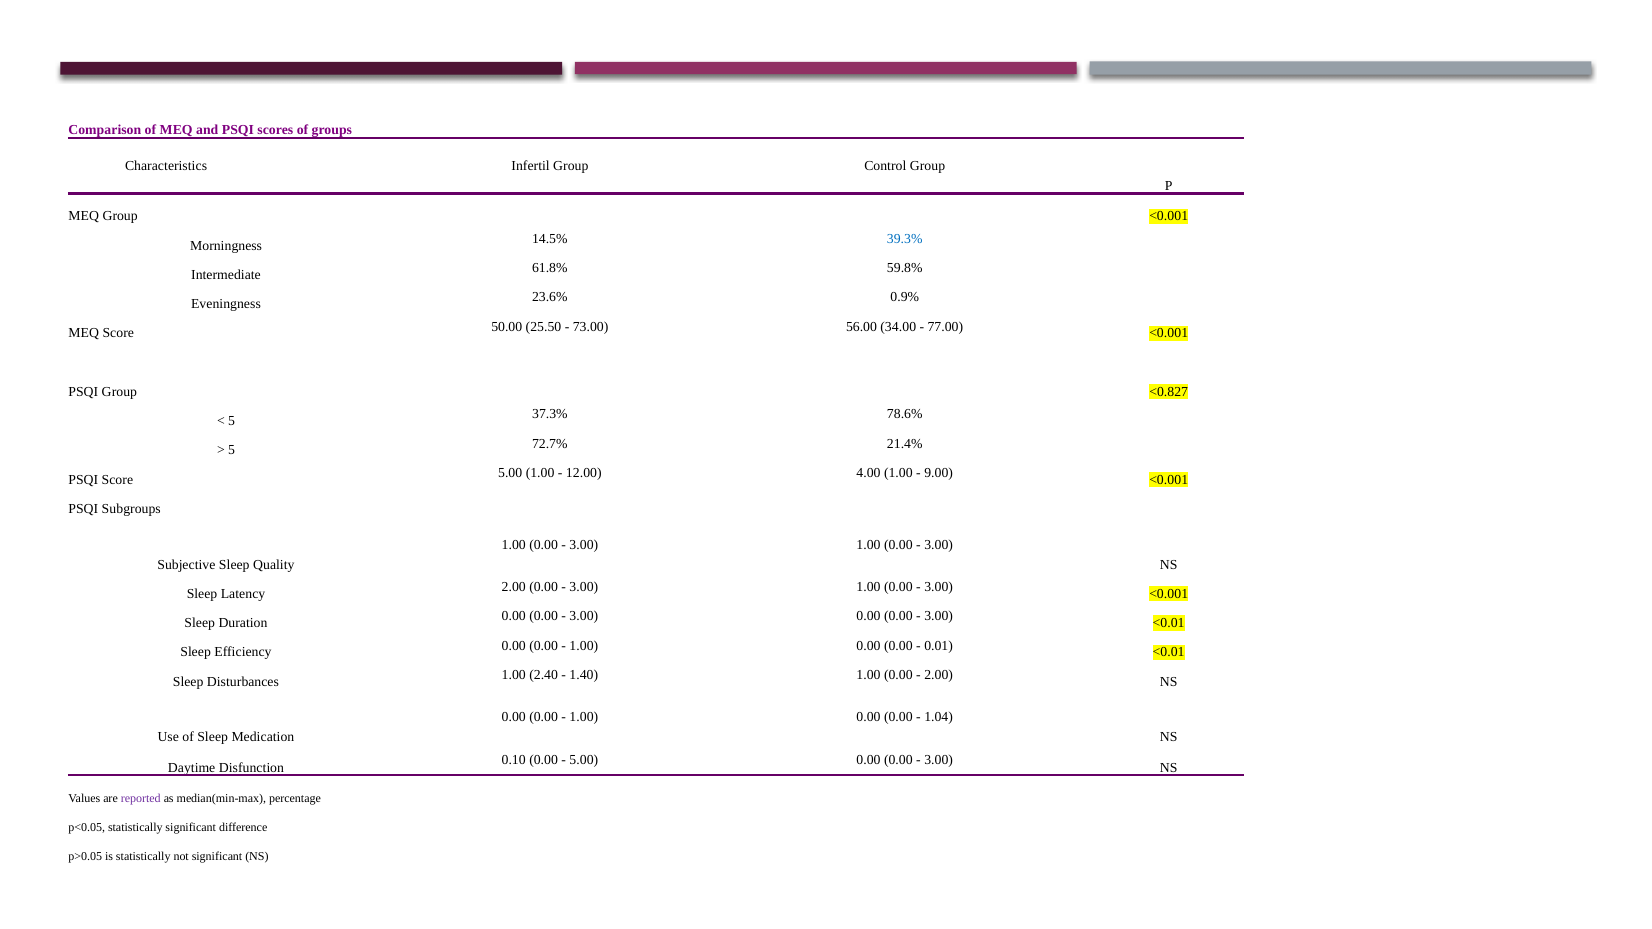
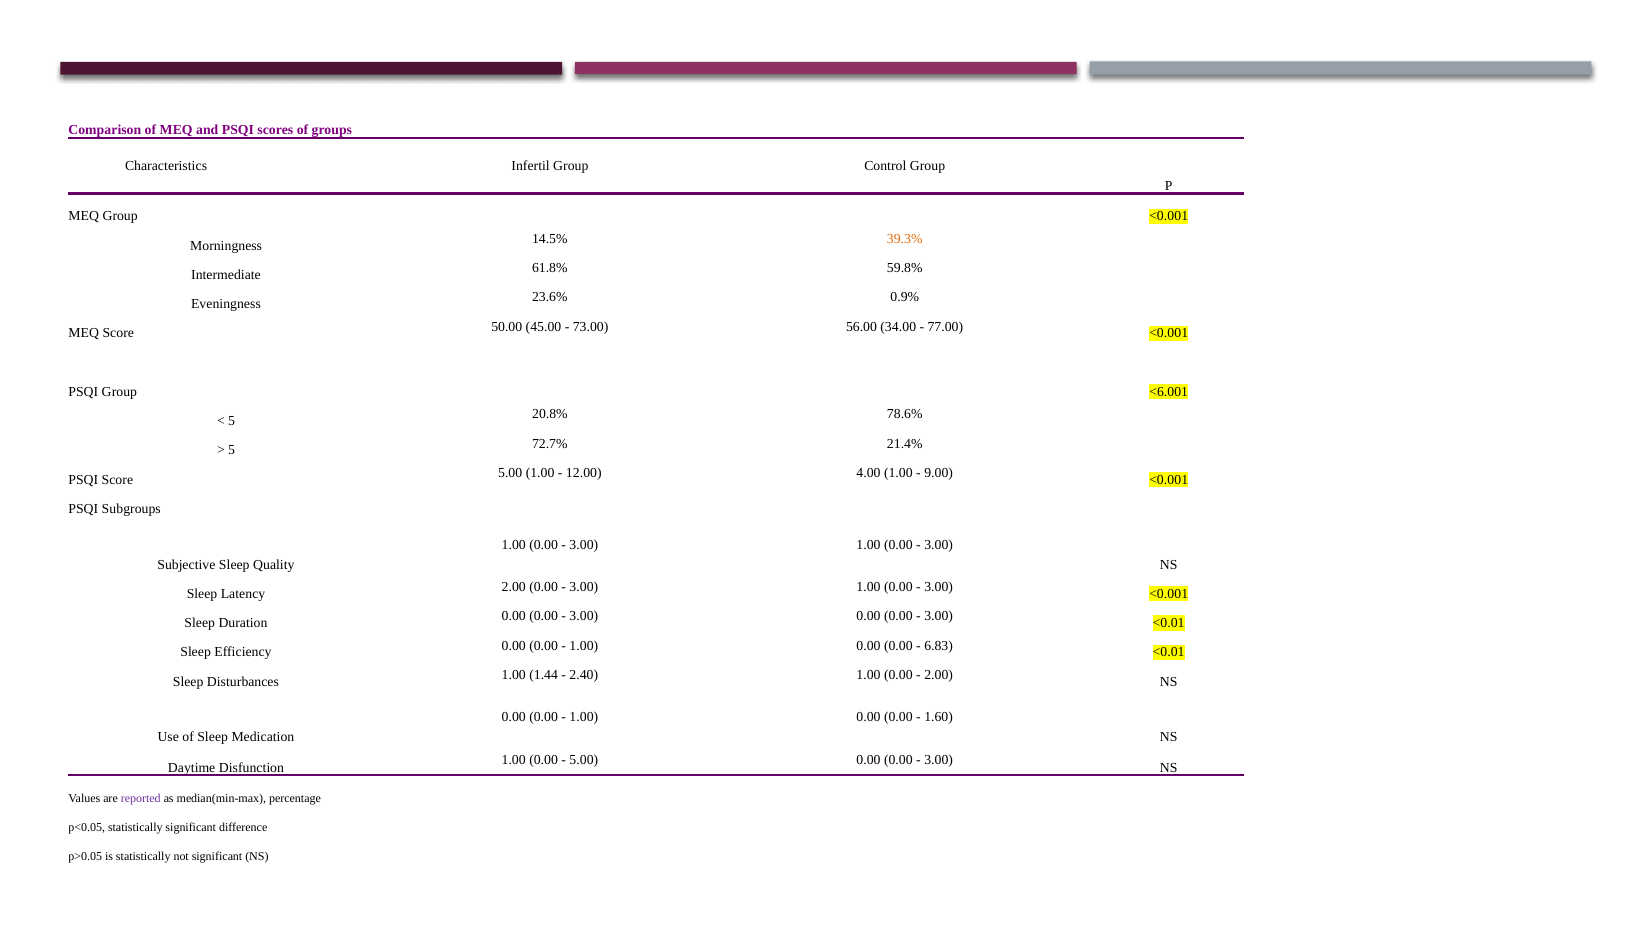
39.3% colour: blue -> orange (905, 239)
25.50: 25.50 -> 45.00 (544, 327)
<0.827: <0.827 -> <6.001 (1169, 392)
37.3%: 37.3% -> 20.8% (550, 415)
0.01: 0.01 -> 6.83 (939, 646)
2.40: 2.40 -> 1.44 (544, 675)
1.40: 1.40 -> 2.40 (584, 675)
1.04: 1.04 -> 1.60 (939, 718)
0.10: 0.10 -> 1.00 (514, 760)
